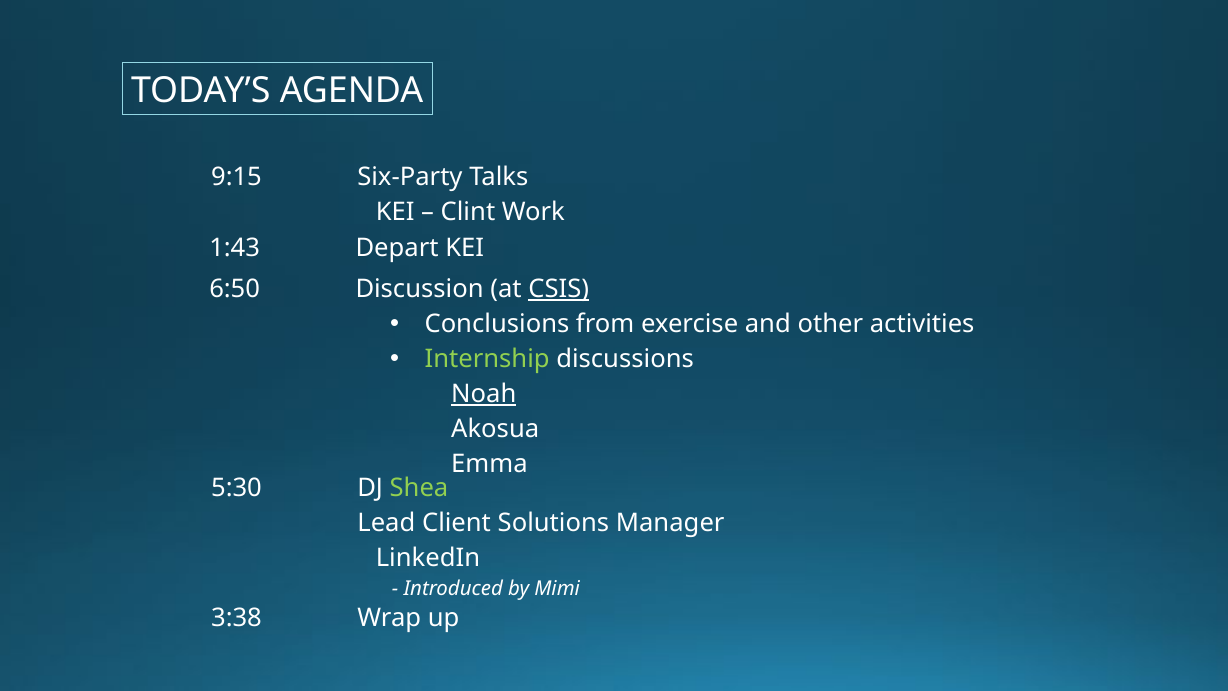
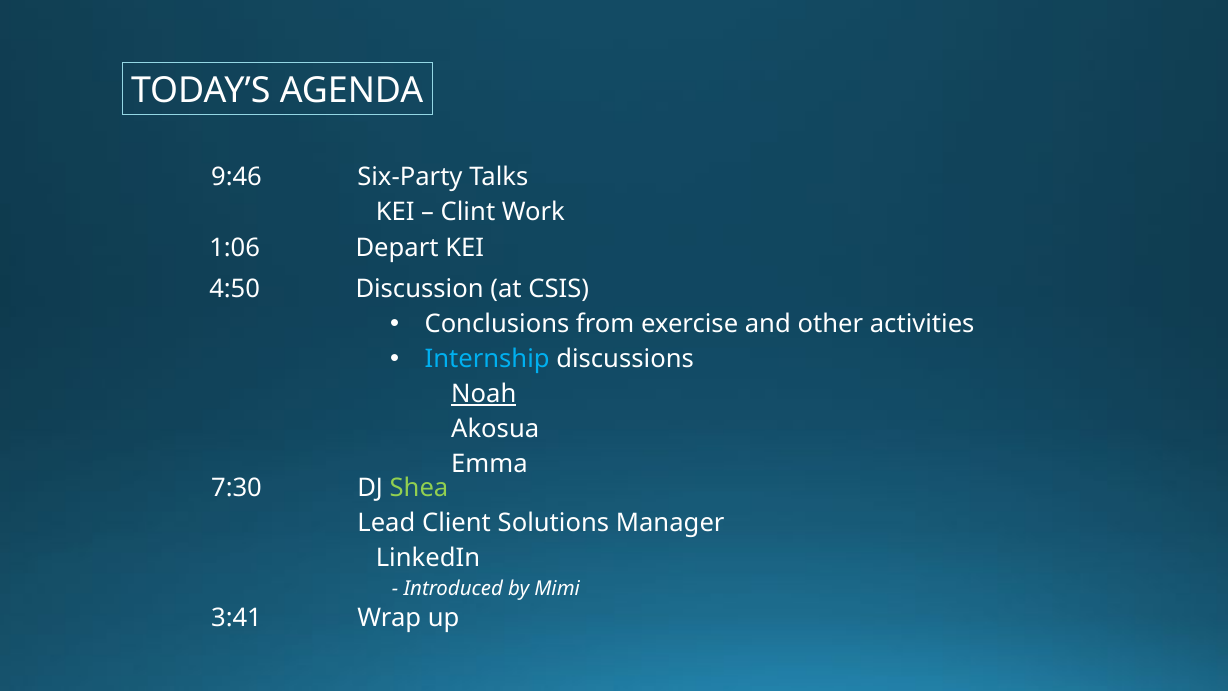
9:15: 9:15 -> 9:46 (237, 177)
1:43: 1:43 -> 1:06 (235, 248)
6:50: 6:50 -> 4:50 (235, 289)
CSIS underline: present -> none (559, 289)
Internship colour: light green -> light blue (487, 359)
5:30: 5:30 -> 7:30 (237, 488)
3:38: 3:38 -> 3:41 (237, 618)
